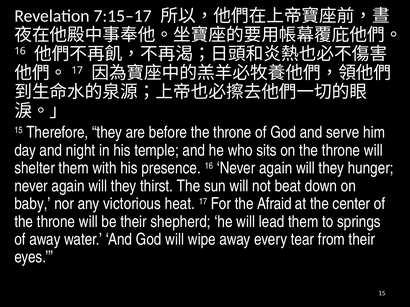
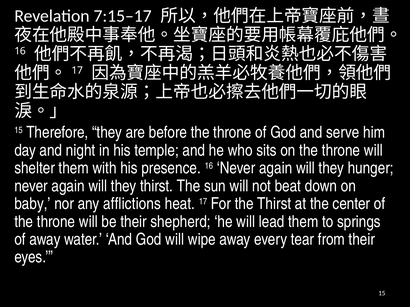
victorious: victorious -> afflictions (132, 204)
the Afraid: Afraid -> Thirst (274, 204)
